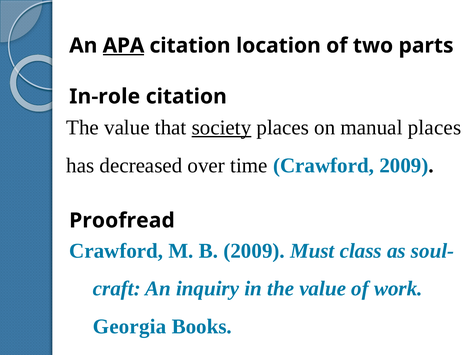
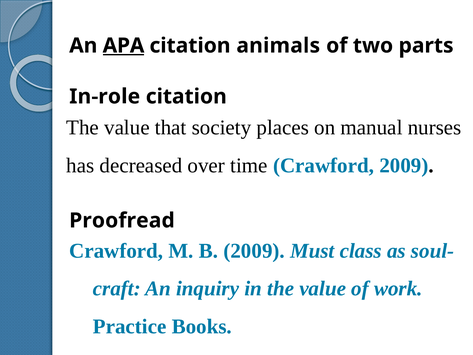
location: location -> animals (278, 46)
society underline: present -> none (222, 128)
manual places: places -> nurses (435, 128)
Georgia: Georgia -> Practice (130, 326)
